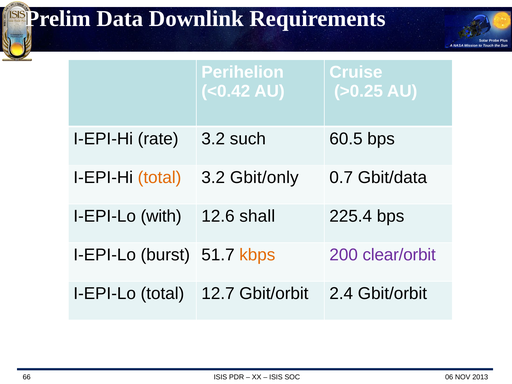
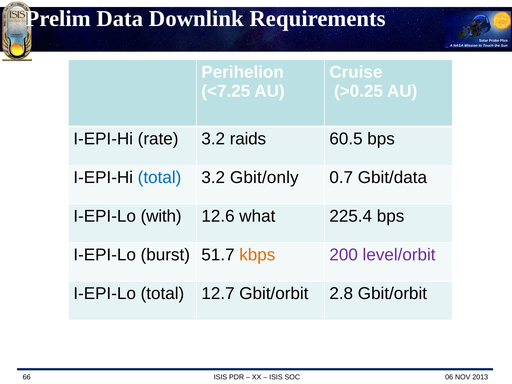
<0.42: <0.42 -> <7.25 (226, 91)
such: such -> raids (248, 139)
total colour: orange -> blue (160, 178)
shall: shall -> what (257, 216)
clear/orbit: clear/orbit -> level/orbit (399, 255)
2.4: 2.4 -> 2.8 (341, 294)
